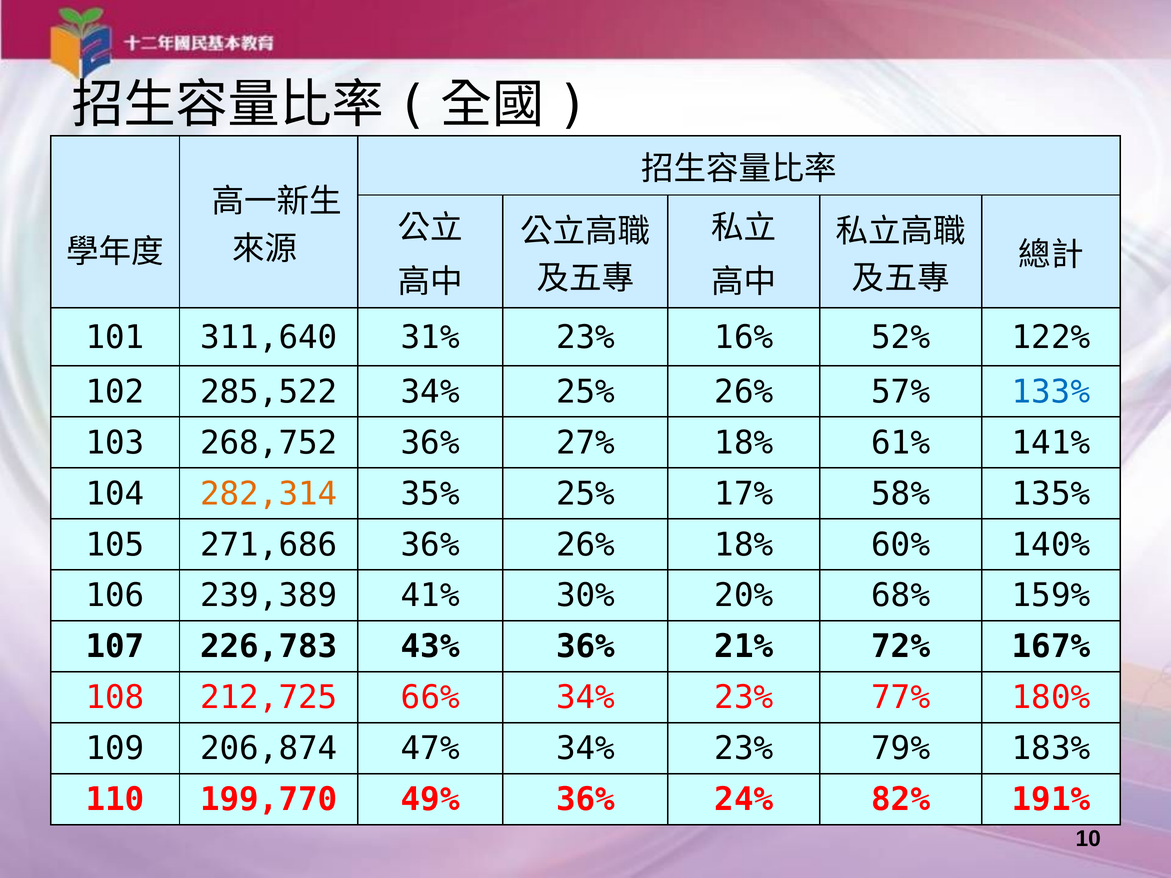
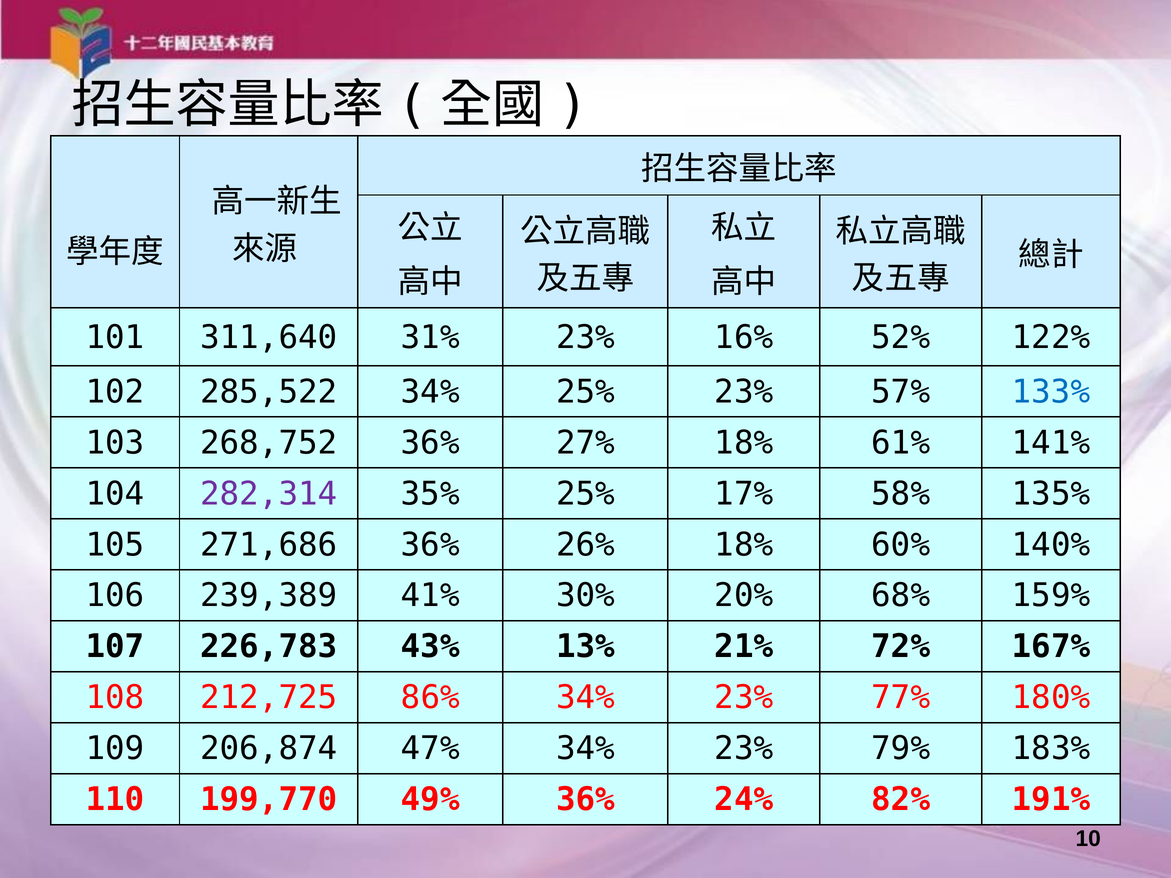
25% 26%: 26% -> 23% (744, 392)
282,314 colour: orange -> purple (269, 494)
43% 36%: 36% -> 13% (585, 647)
66%: 66% -> 86% (430, 698)
